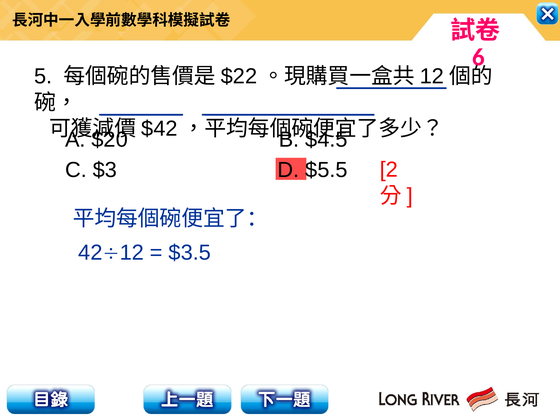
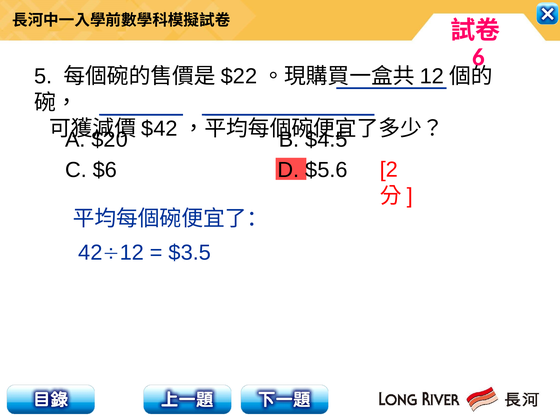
$3: $3 -> $6 (105, 170)
$5.5: $5.5 -> $5.6 (326, 170)
